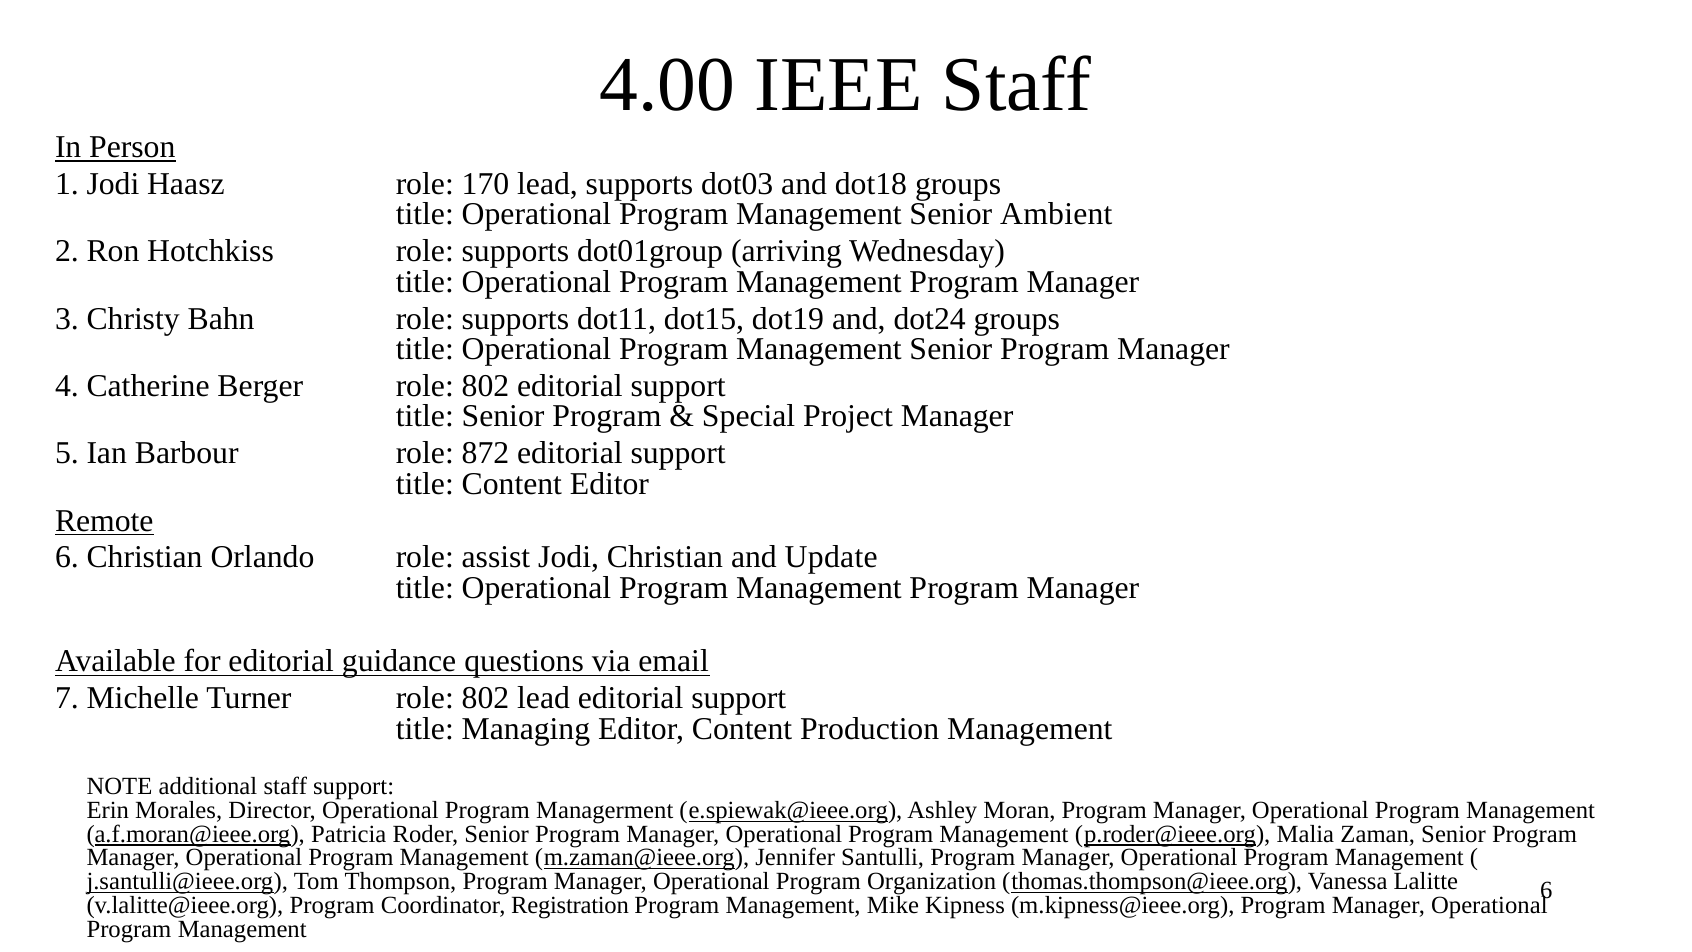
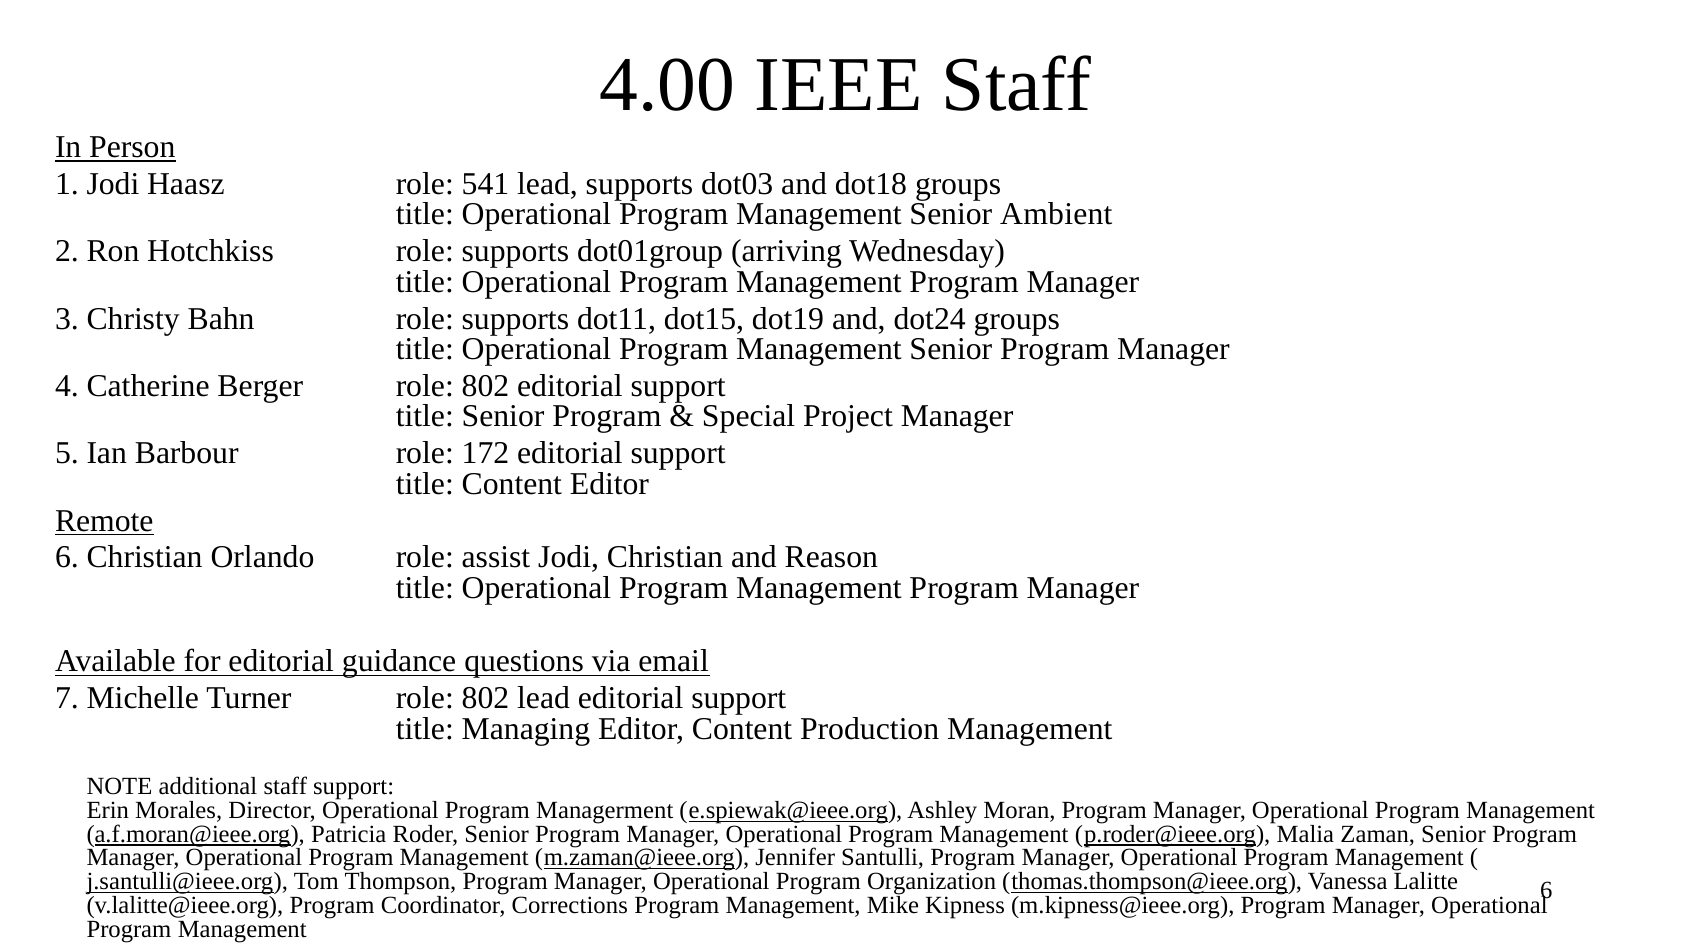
170: 170 -> 541 (486, 184)
872: 872 -> 172 (486, 453)
Update: Update -> Reason (831, 557)
Registration: Registration -> Corrections (570, 905)
